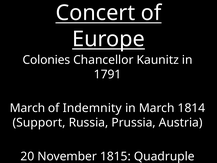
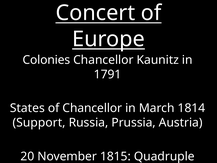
March: March -> States (27, 108)
of Indemnity: Indemnity -> Chancellor (92, 108)
